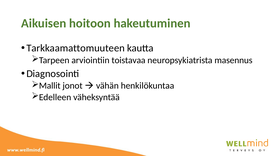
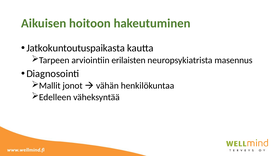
Tarkkaamattomuuteen: Tarkkaamattomuuteen -> Jatkokuntoutuspaikasta (76, 48)
toistavaa: toistavaa -> erilaisten (129, 60)
